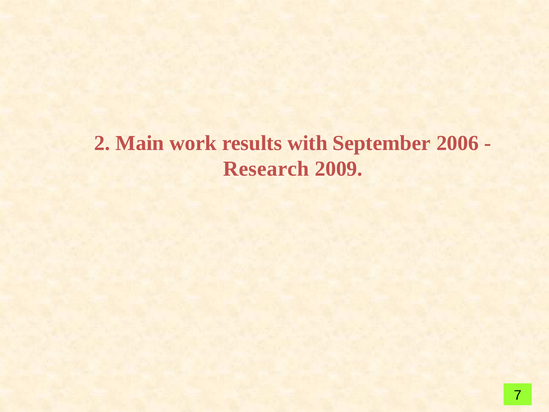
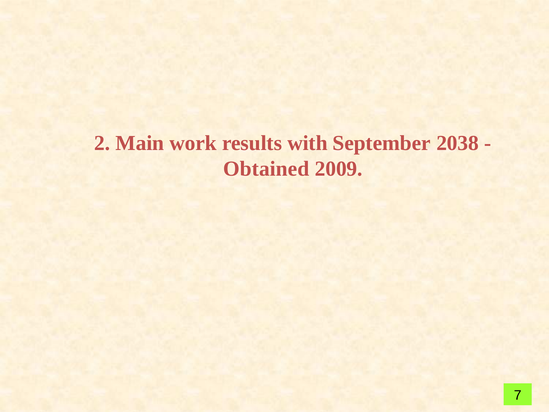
2006: 2006 -> 2038 (458, 143)
Research: Research -> Obtained (266, 169)
